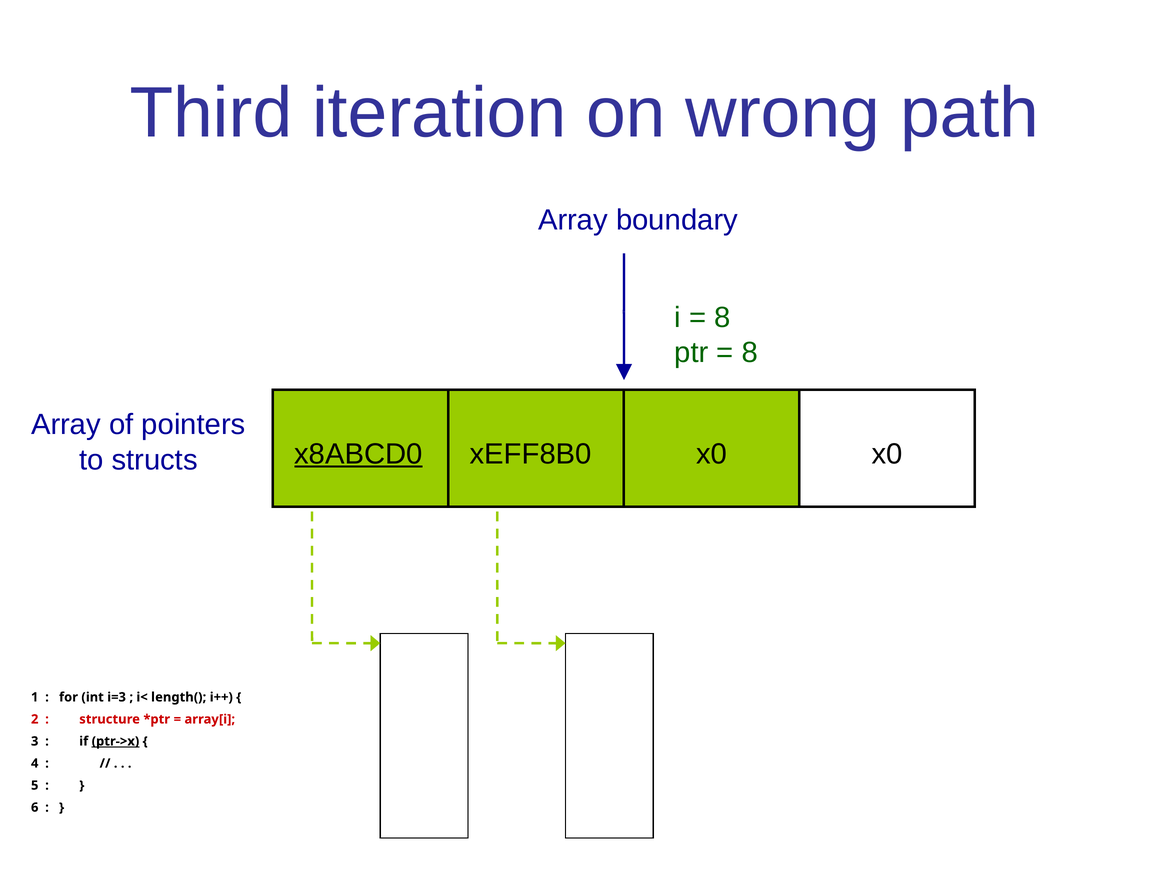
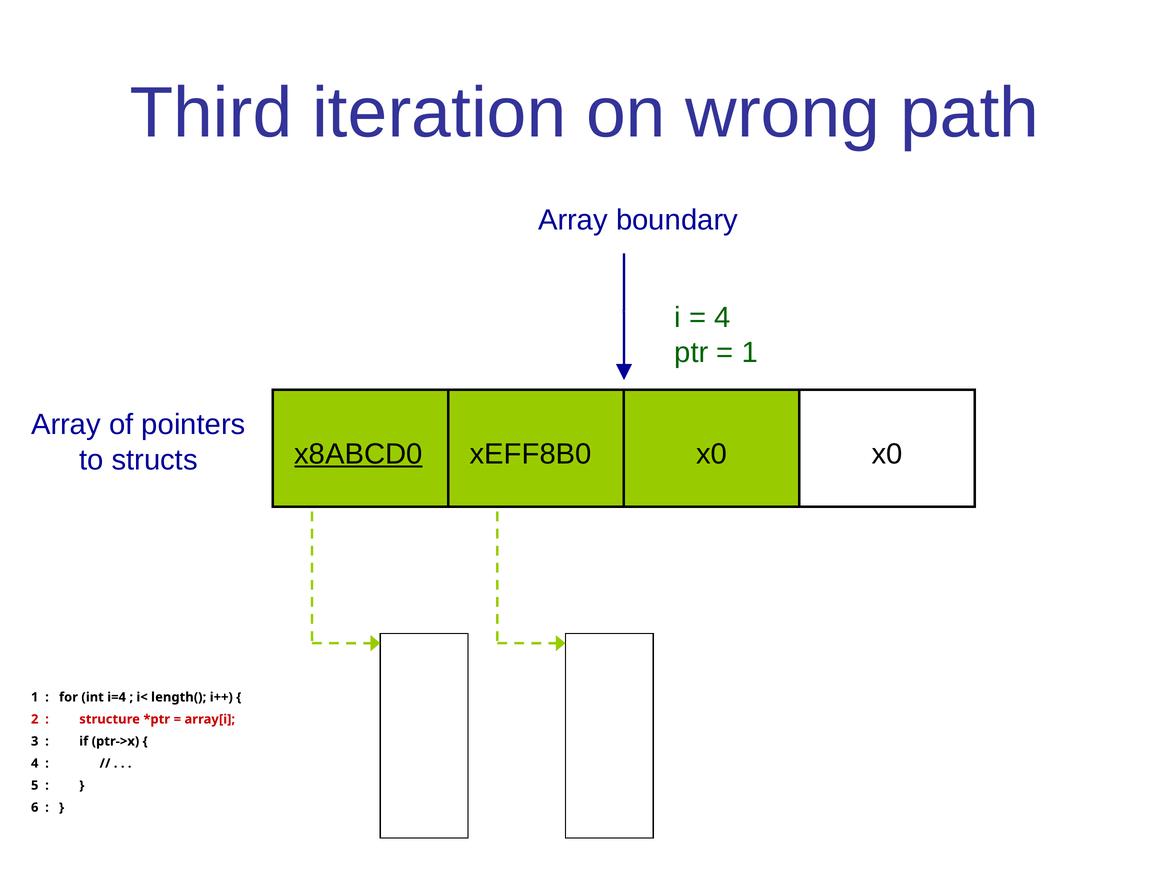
8: 8 -> 4 (722, 318)
8: 8 -> 1 (750, 353)
i=3: i=3 -> i=4 (117, 698)
ptr->x underline: present -> none (115, 742)
